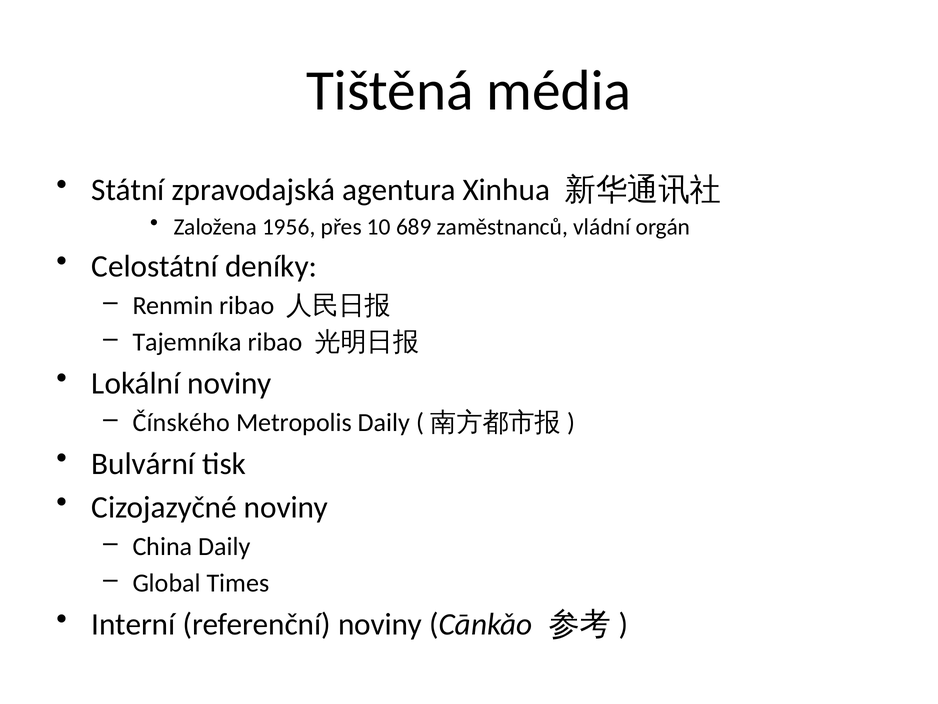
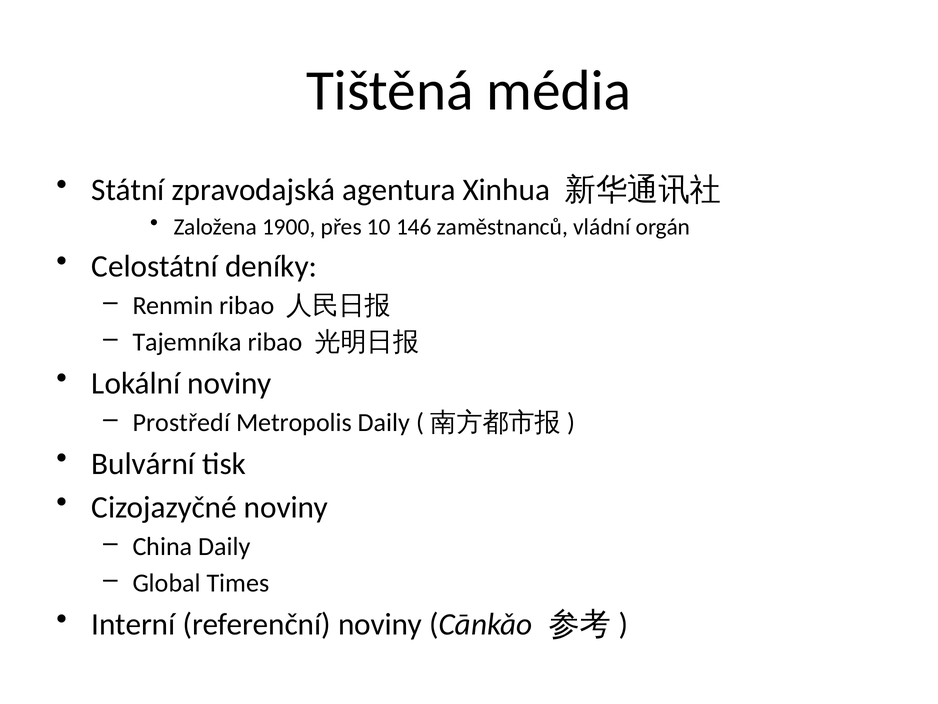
1956: 1956 -> 1900 (289, 227)
689: 689 -> 146 (414, 227)
Čínského: Čínského -> Prostředí (181, 422)
